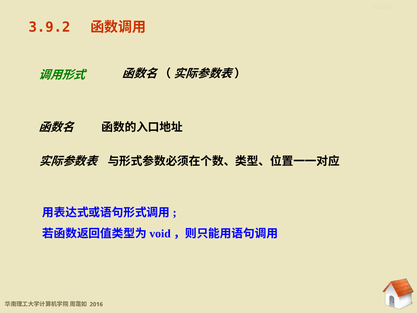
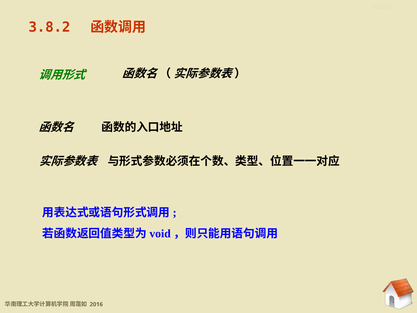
3.9.2: 3.9.2 -> 3.8.2 (49, 27)
